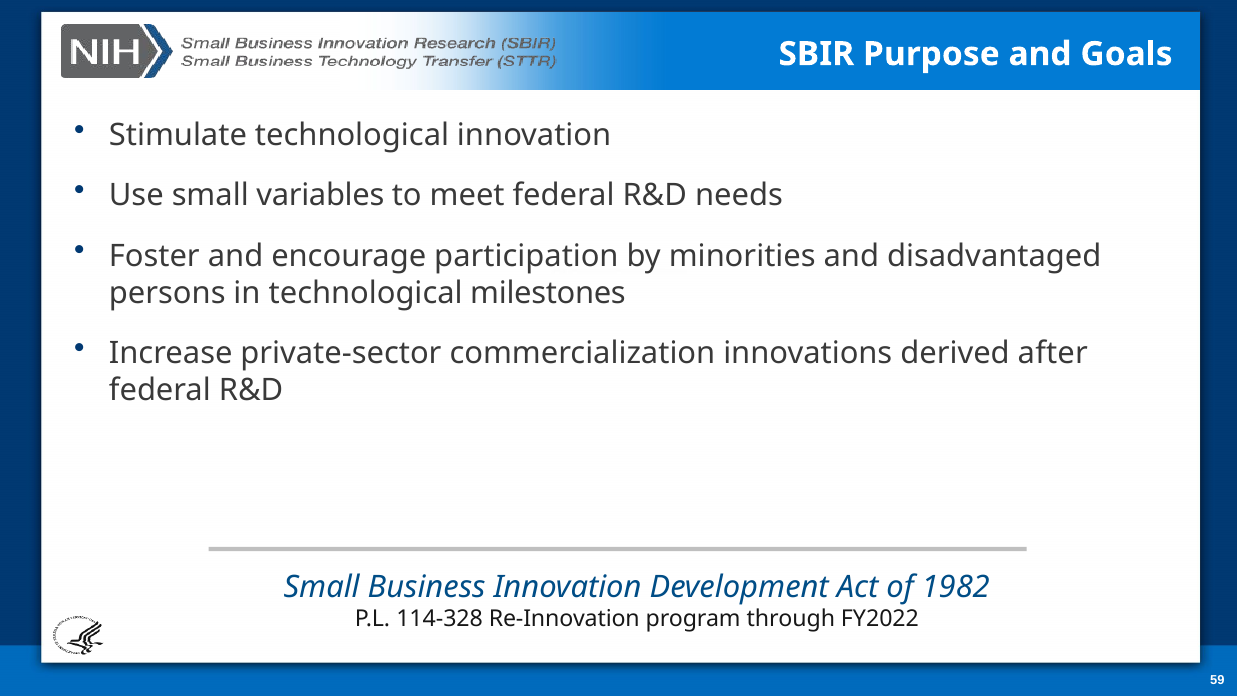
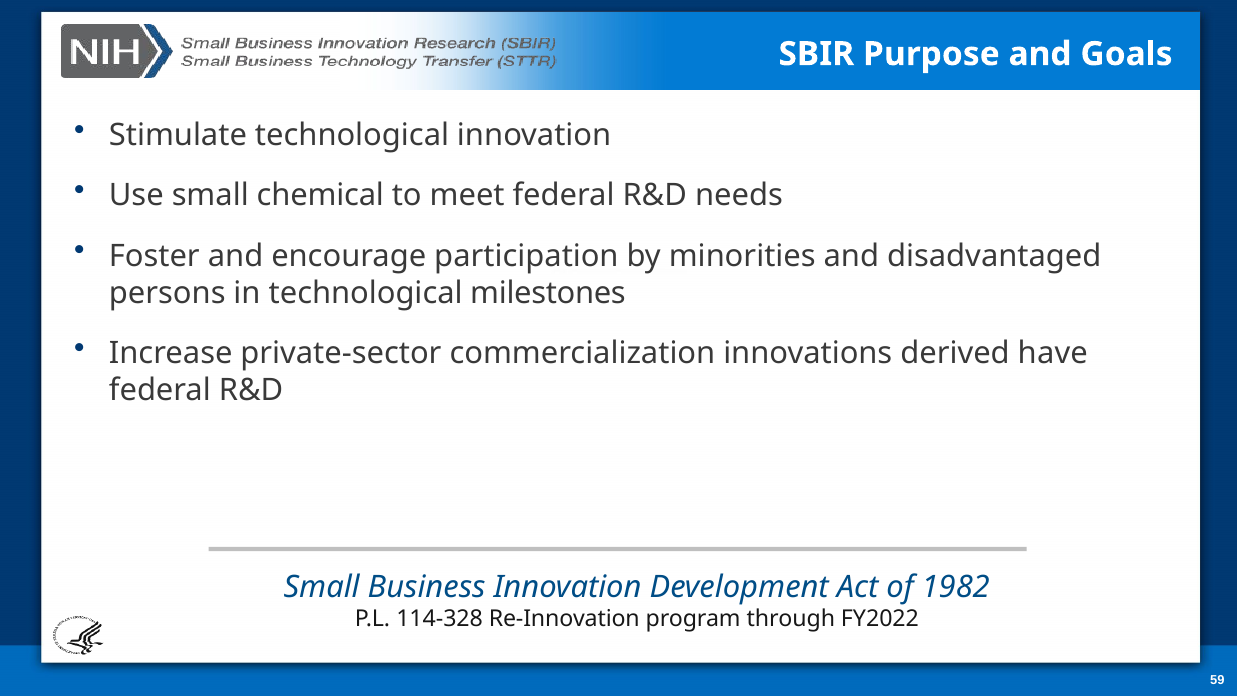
variables: variables -> chemical (320, 195)
after: after -> have (1053, 353)
